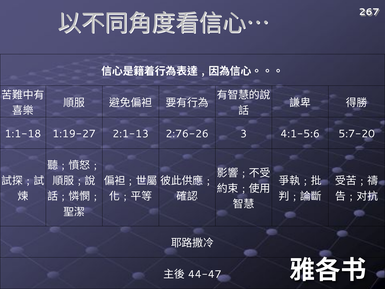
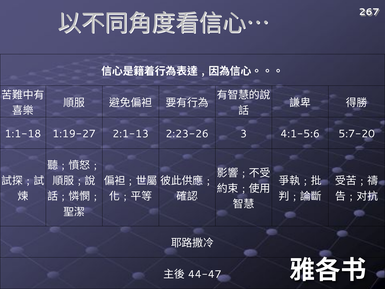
2:76-26: 2:76-26 -> 2:23-26 (187, 134)
